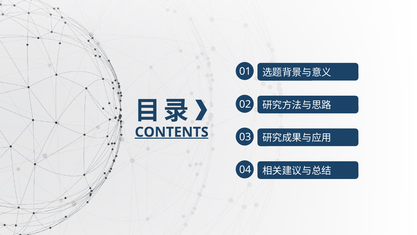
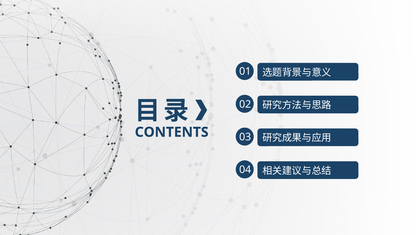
CONTENTS underline: present -> none (172, 132)
